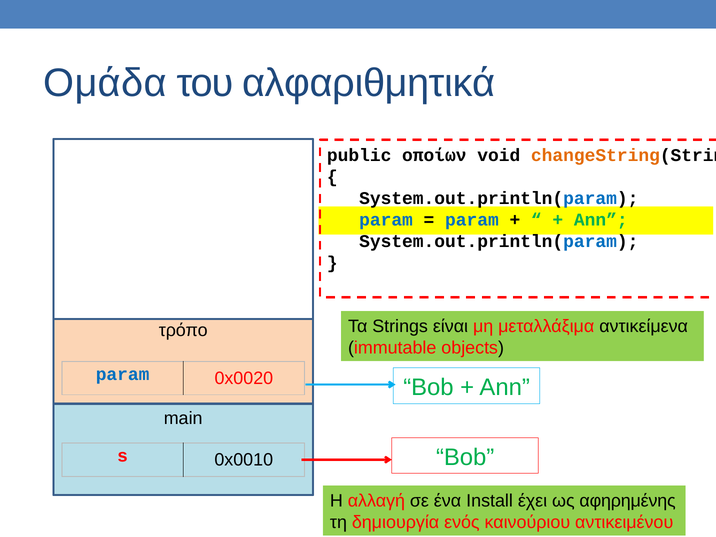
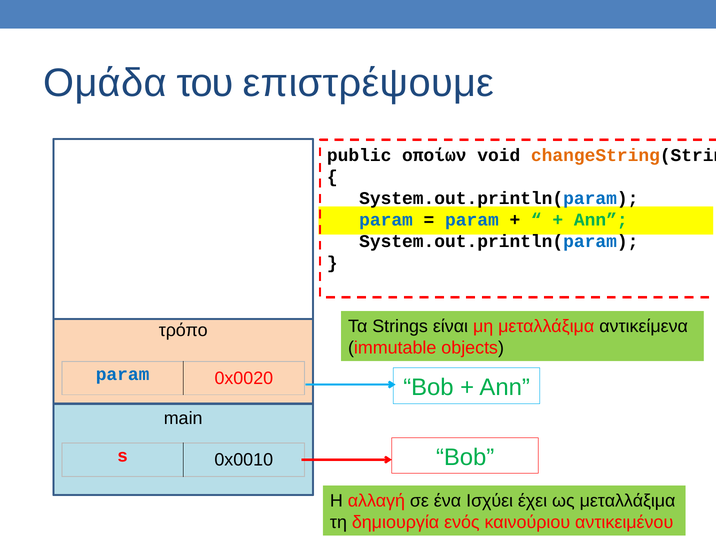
αλφαριθμητικά: αλφαριθμητικά -> επιστρέψουμε (368, 83)
Install: Install -> Ισχύει (490, 501)
ως αφηρημένης: αφηρημένης -> μεταλλάξιμα (628, 501)
